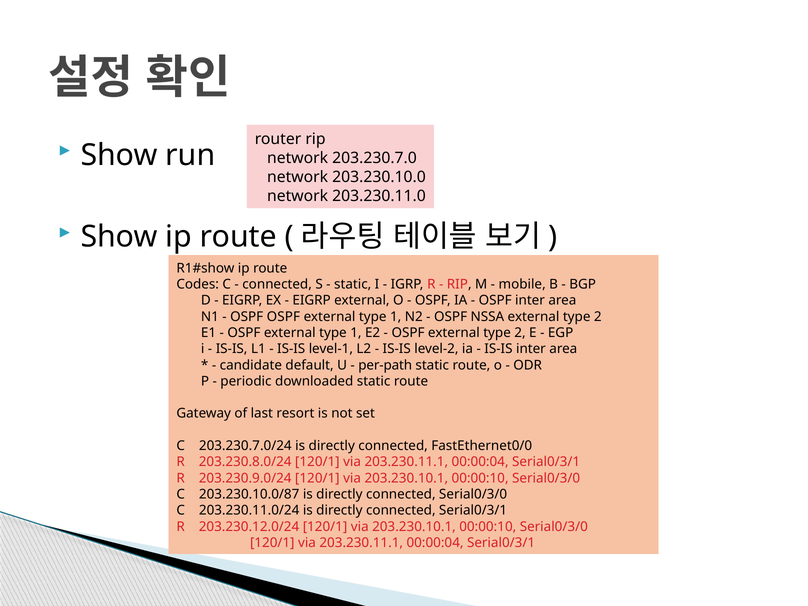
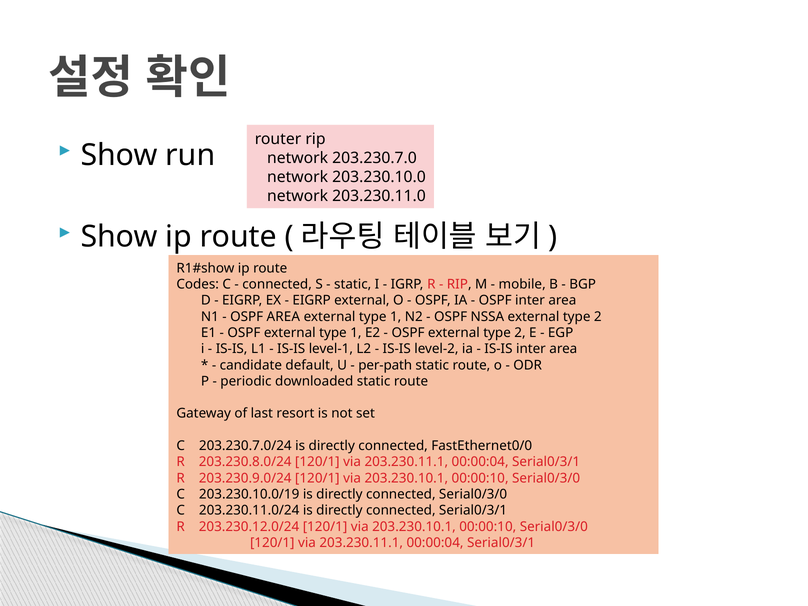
OSPF OSPF: OSPF -> AREA (283, 317)
203.230.10.0/87: 203.230.10.0/87 -> 203.230.10.0/19 (249, 494)
